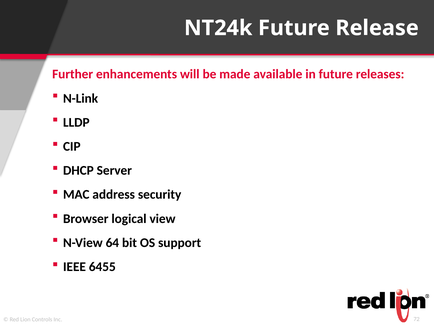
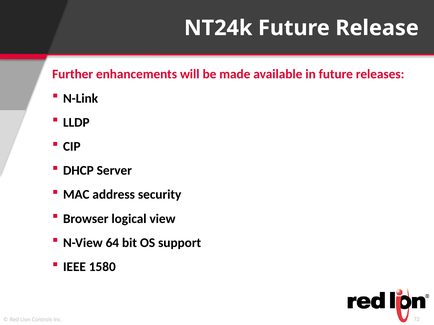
6455: 6455 -> 1580 (102, 267)
